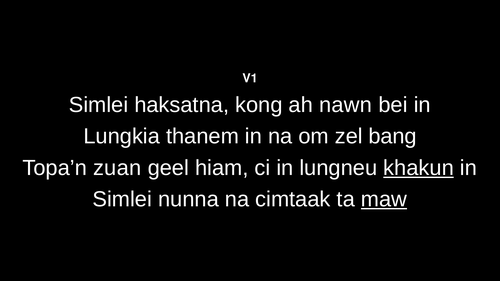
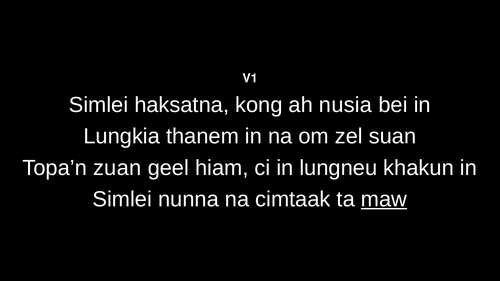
nawn: nawn -> nusia (346, 105)
bang: bang -> suan (393, 137)
khakun underline: present -> none (419, 168)
